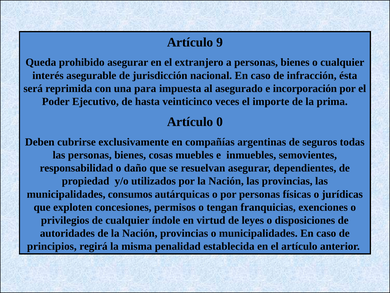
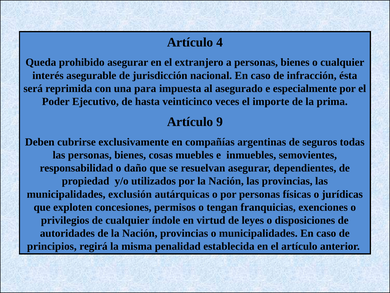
9: 9 -> 4 (220, 42)
incorporación: incorporación -> especialmente (305, 88)
0: 0 -> 9 (220, 122)
consumos: consumos -> exclusión (130, 194)
